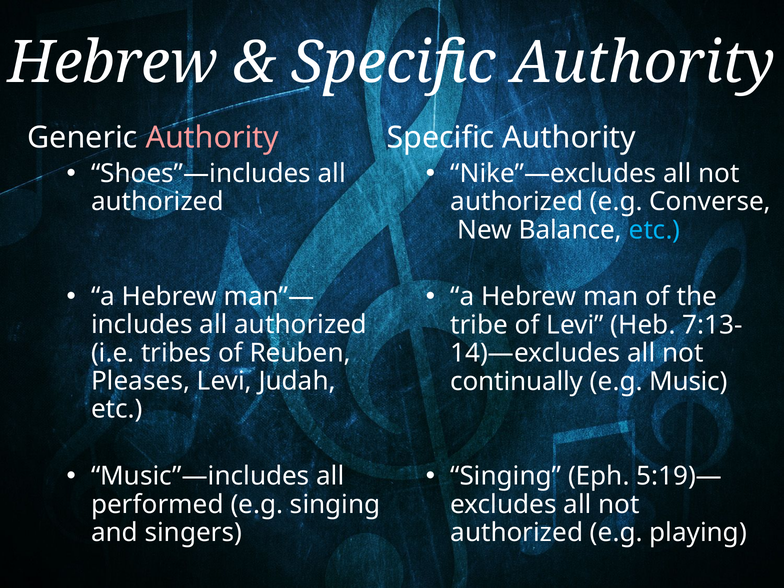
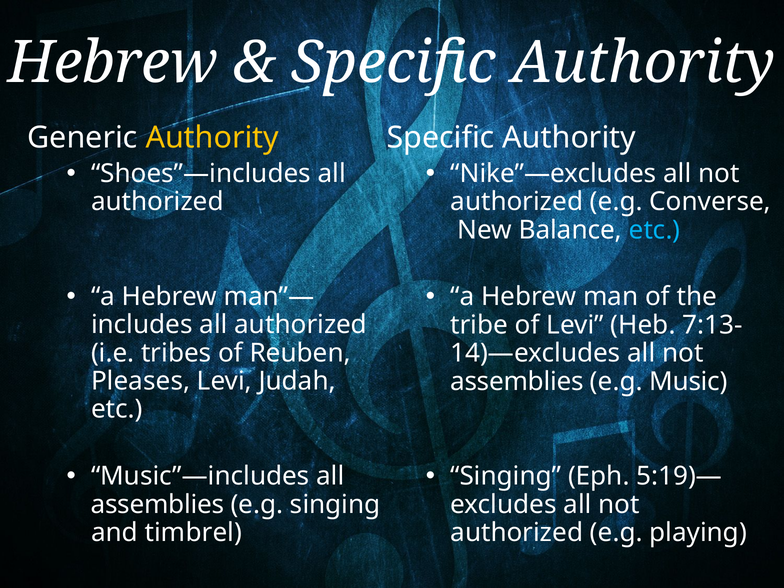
Authority colour: pink -> yellow (212, 138)
continually: continually -> assemblies (517, 381)
performed: performed -> assemblies (158, 504)
singers: singers -> timbrel (193, 533)
